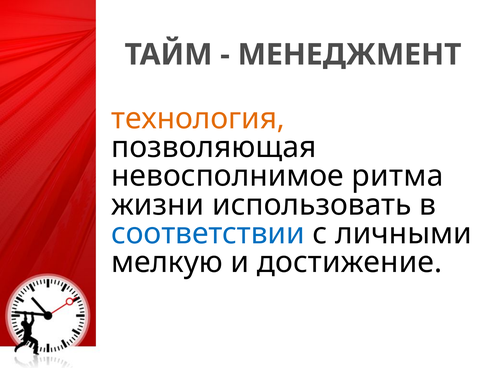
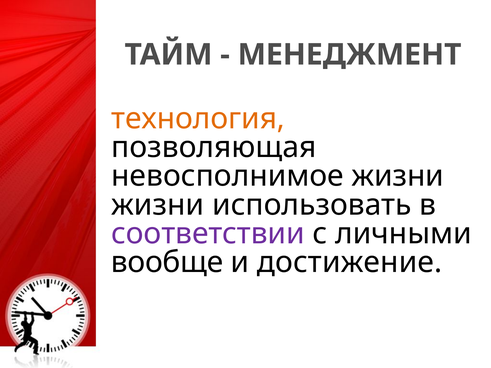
невосполнимое ритма: ритма -> жизни (398, 176)
соответствии colour: blue -> purple (208, 234)
мелкую: мелкую -> вообще (167, 263)
